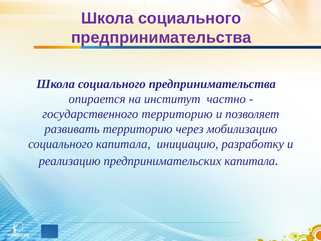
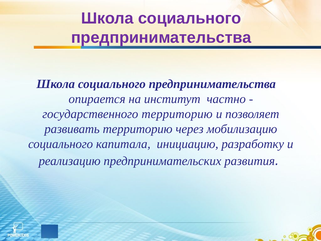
предпринимательских капитала: капитала -> развития (250, 161)
